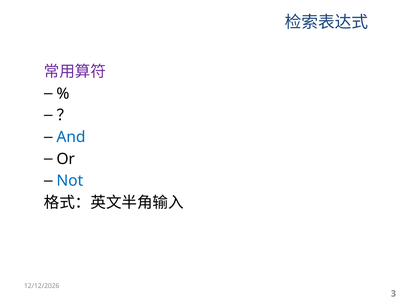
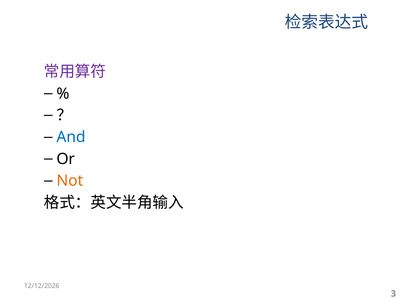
Not colour: blue -> orange (70, 181)
